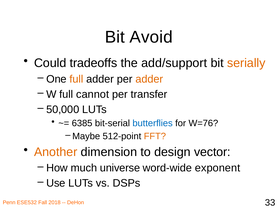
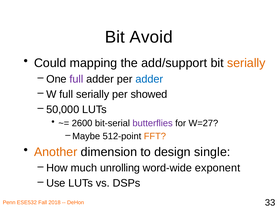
tradeoffs: tradeoffs -> mapping (93, 63)
full colour: orange -> purple (76, 79)
adder colour: orange -> blue (149, 79)
full cannot: cannot -> serially (93, 94)
transfer: transfer -> showed (149, 94)
6385: 6385 -> 2600 (82, 123)
butterflies colour: blue -> purple (153, 123)
W=76: W=76 -> W=27 (203, 123)
vector: vector -> single (212, 152)
universe: universe -> unrolling (120, 168)
